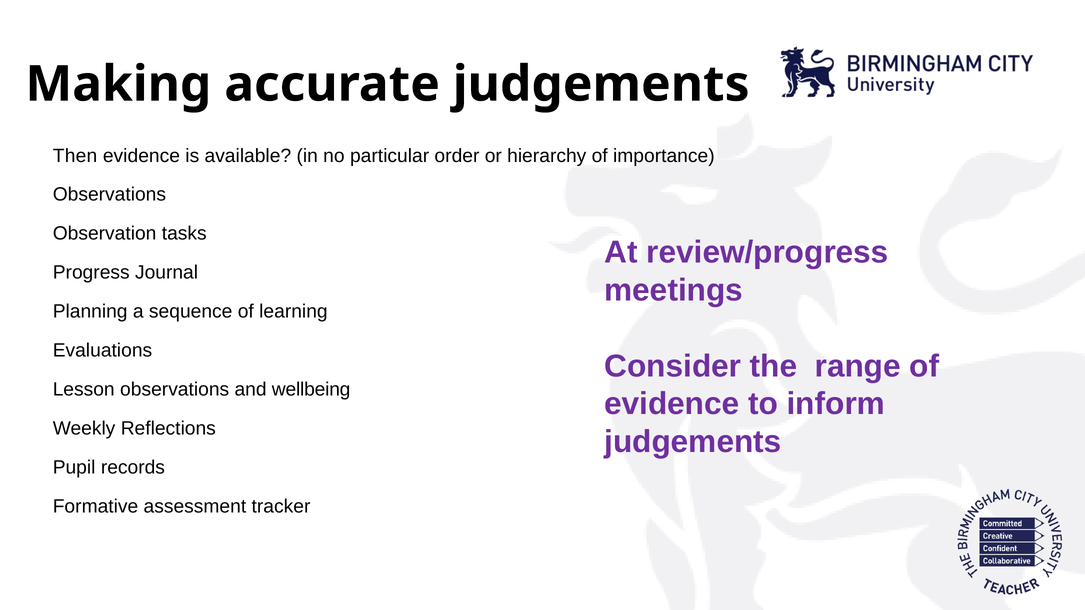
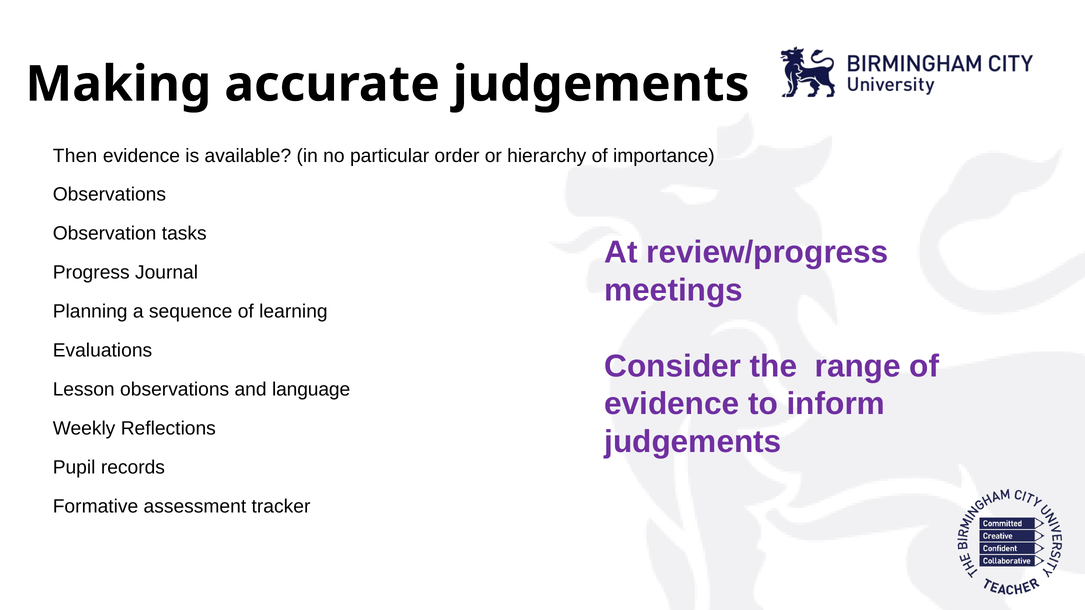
wellbeing: wellbeing -> language (311, 390)
